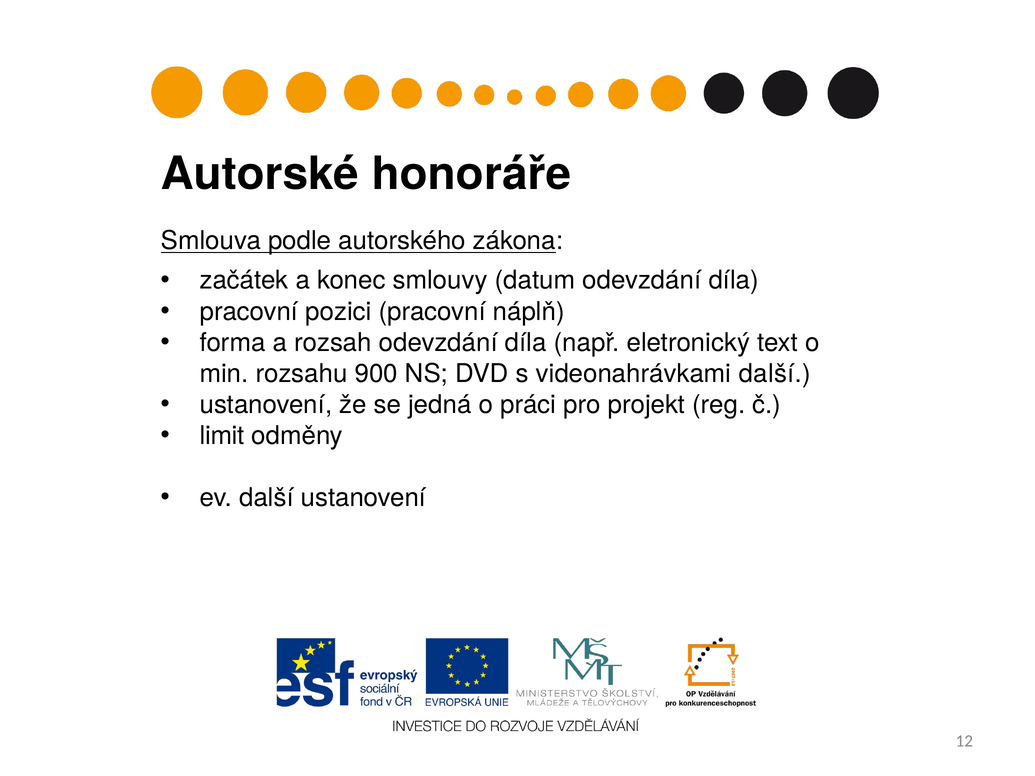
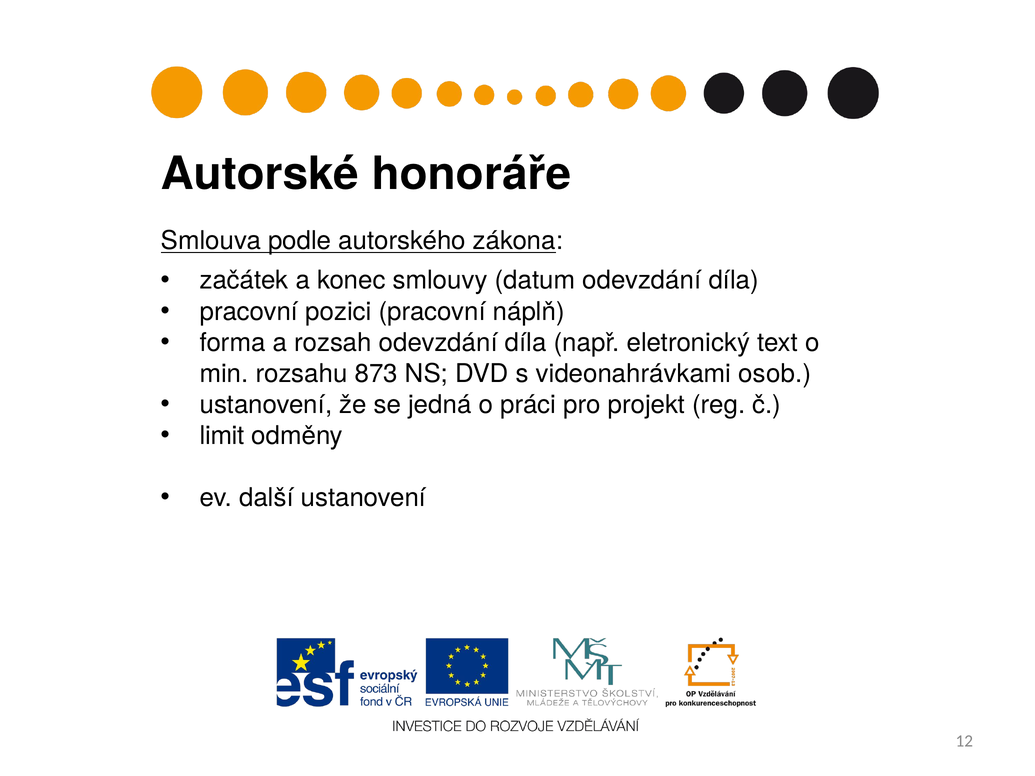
900: 900 -> 873 (376, 374)
videonahrávkami další: další -> osob (775, 374)
